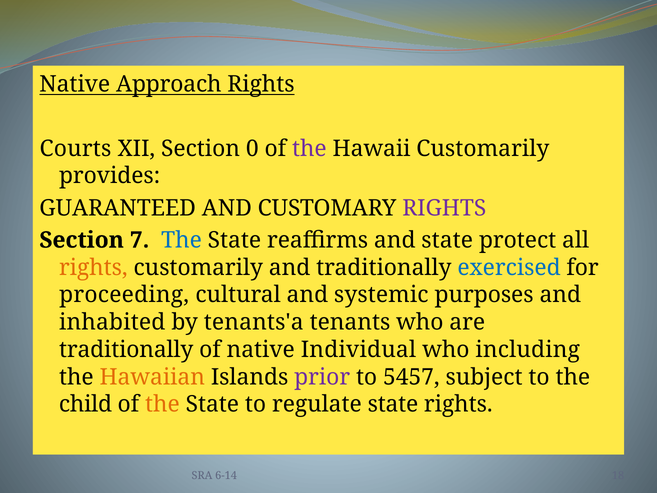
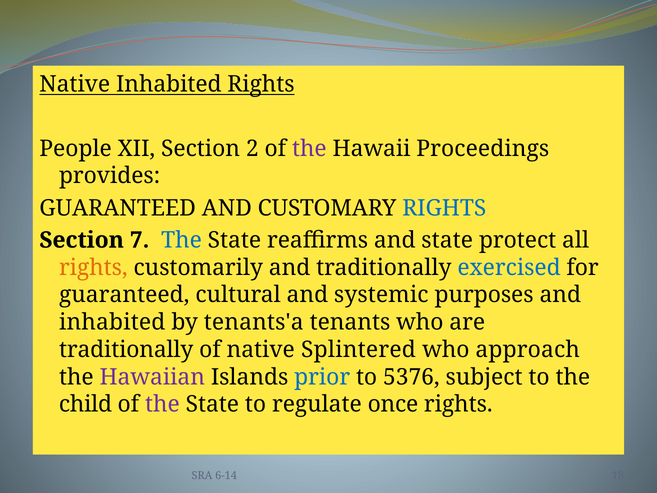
Native Approach: Approach -> Inhabited (169, 84)
Courts: Courts -> People (76, 148)
0: 0 -> 2 (252, 148)
Hawaii Customarily: Customarily -> Proceedings (483, 148)
RIGHTS colour: purple -> blue (444, 208)
proceeding: proceeding -> guaranteed (124, 295)
Individual: Individual -> Splintered (358, 349)
including: including -> approach (528, 349)
Hawaiian colour: orange -> purple (152, 377)
prior colour: purple -> blue (322, 377)
5457: 5457 -> 5376 (411, 377)
the colour: orange -> purple (162, 404)
regulate state: state -> once (393, 404)
